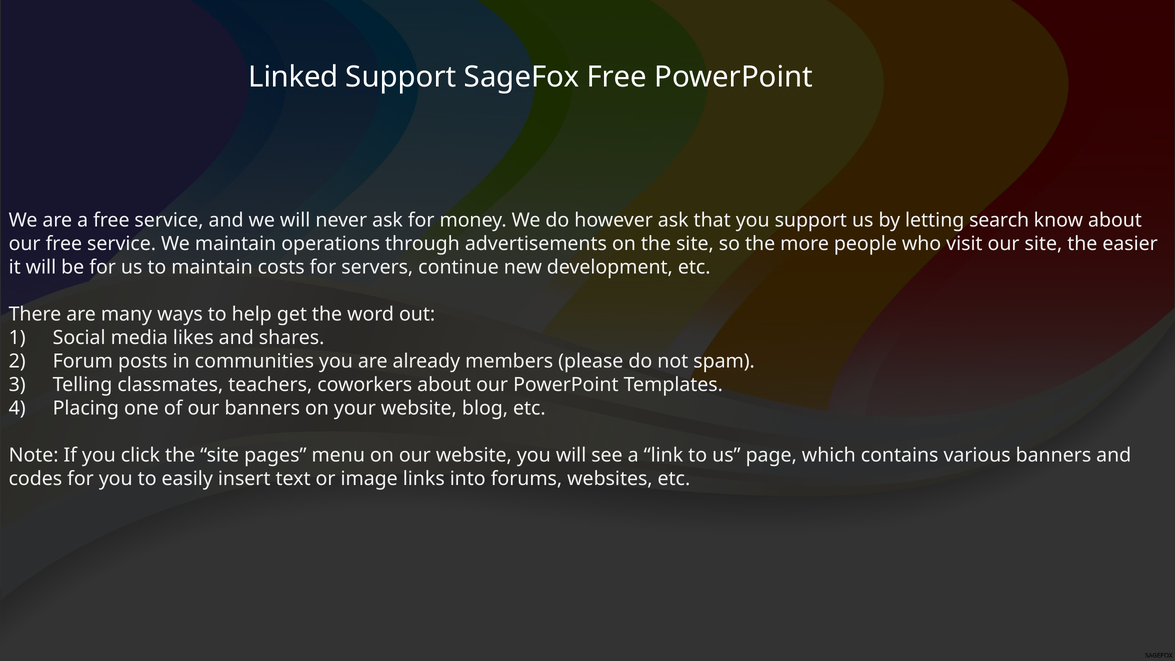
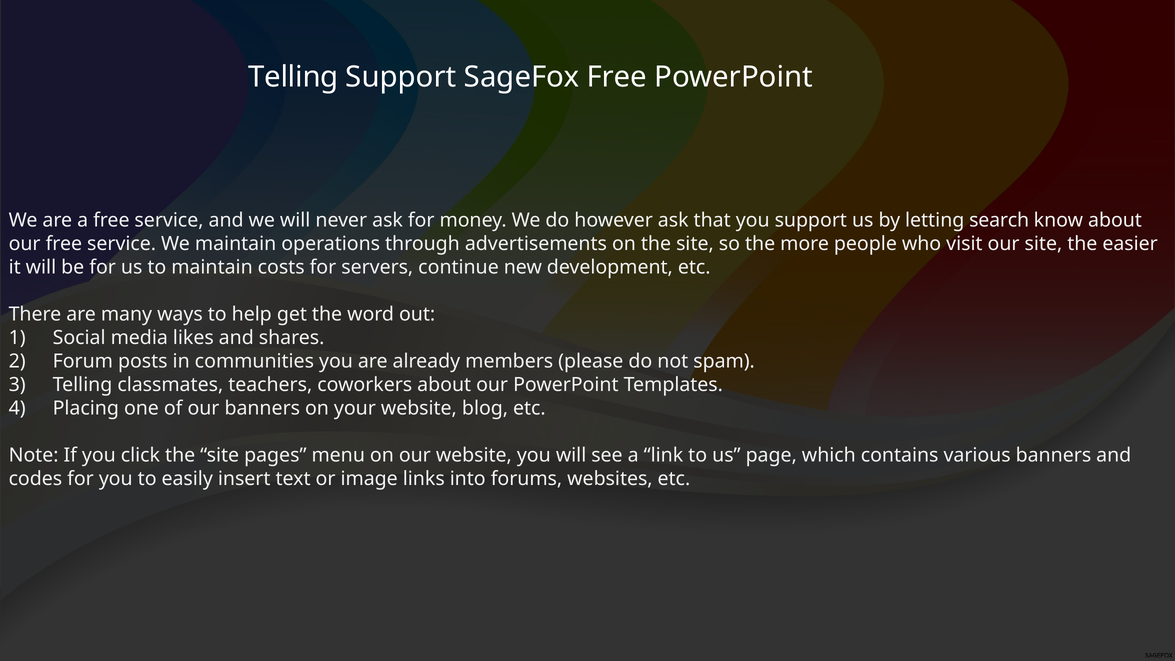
Linked: Linked -> Telling (293, 77)
